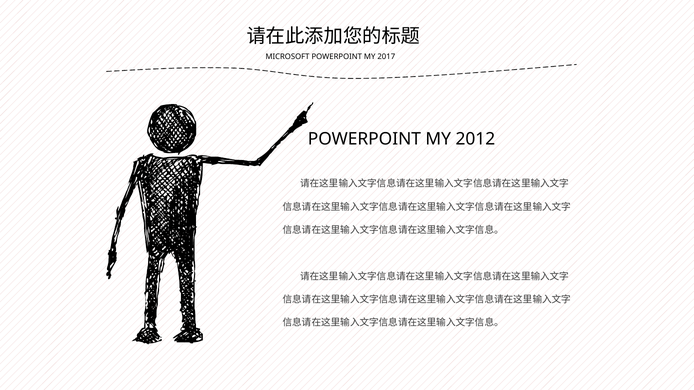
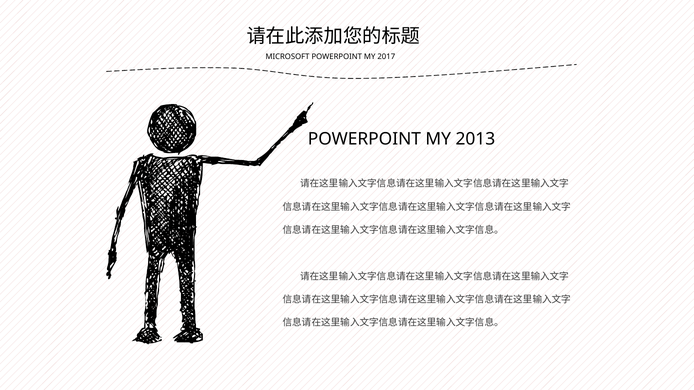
2012: 2012 -> 2013 (475, 139)
